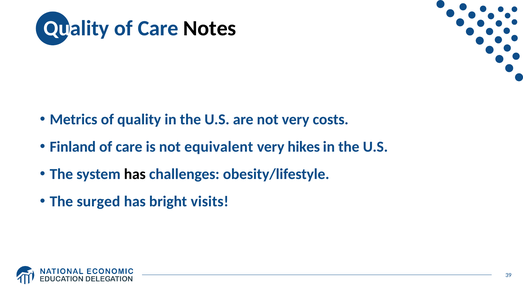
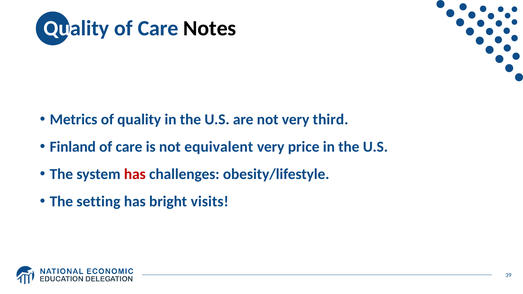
costs: costs -> third (331, 120)
hikes: hikes -> price (304, 147)
has colour: black -> red (135, 174)
surged: surged -> setting (98, 202)
